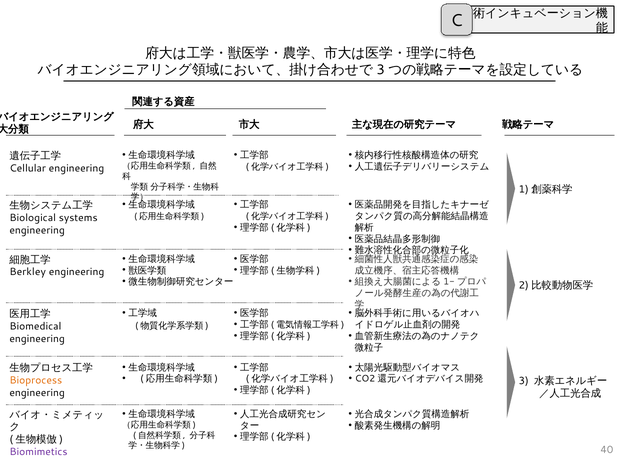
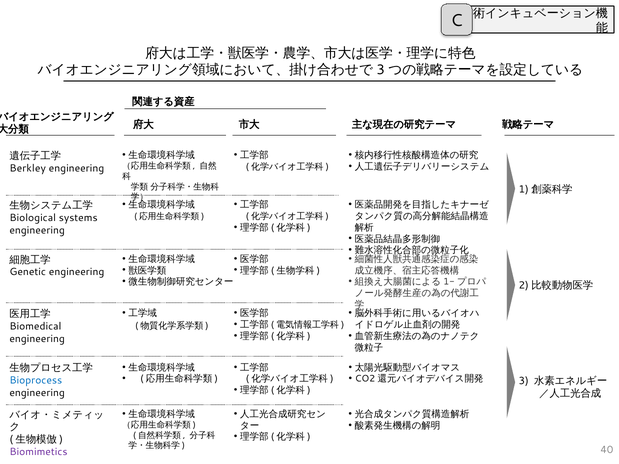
Cellular: Cellular -> Berkley (28, 168)
Berkley: Berkley -> Genetic (28, 272)
Bioprocess colour: orange -> blue (36, 381)
